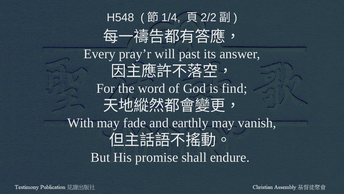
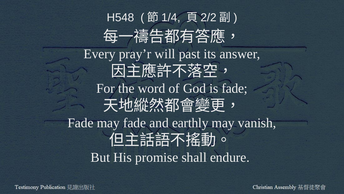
is find: find -> fade (235, 88)
With: With -> Fade (81, 123)
